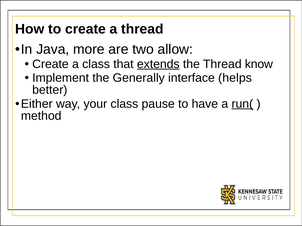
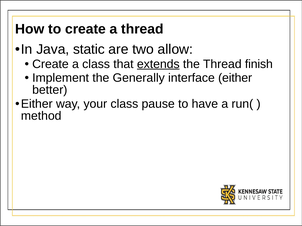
more: more -> static (89, 49)
know: know -> finish (259, 64)
interface helps: helps -> either (235, 78)
run( underline: present -> none (242, 104)
